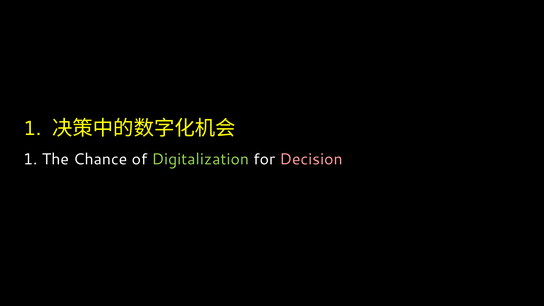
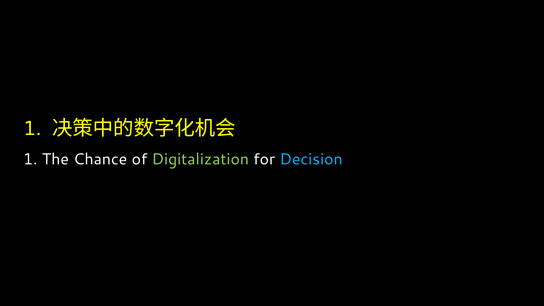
Decision colour: pink -> light blue (311, 159)
